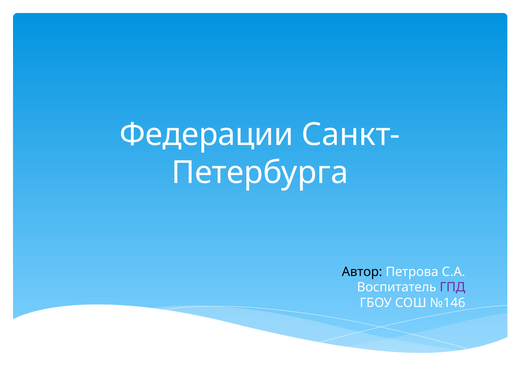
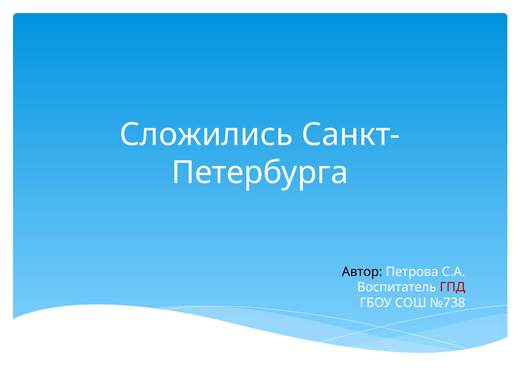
Федерации: Федерации -> Сложились (206, 135)
ГПД colour: purple -> red (452, 287)
№146: №146 -> №738 (448, 303)
